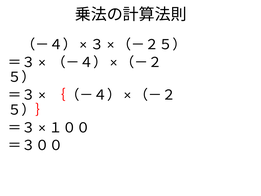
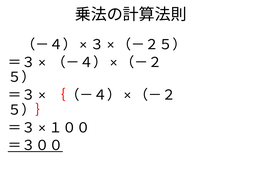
＝３００ underline: none -> present (35, 145)
